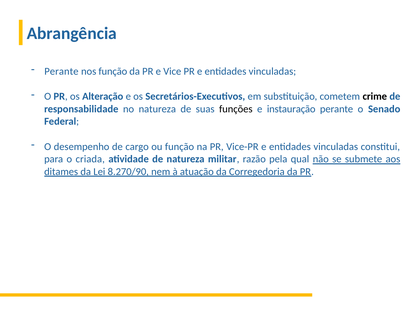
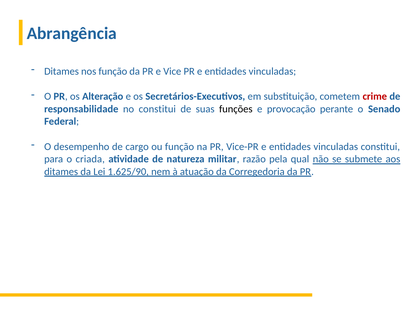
Perante: Perante -> Ditames (62, 71)
crime colour: black -> red (375, 96)
no natureza: natureza -> constitui (157, 109)
instauração: instauração -> provocação (291, 109)
8.270/90: 8.270/90 -> 1.625/90 (128, 172)
